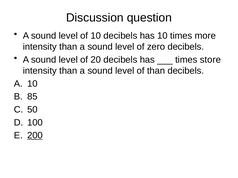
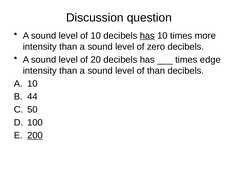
has underline: none -> present (147, 36)
store: store -> edge (210, 60)
85: 85 -> 44 (32, 97)
